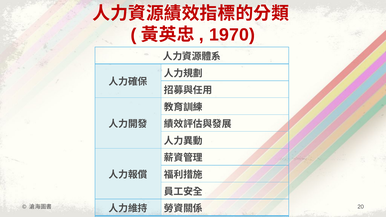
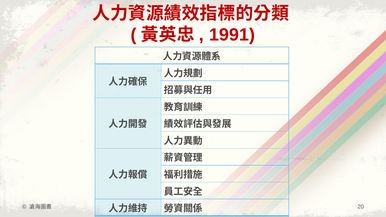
1970: 1970 -> 1991 (232, 35)
